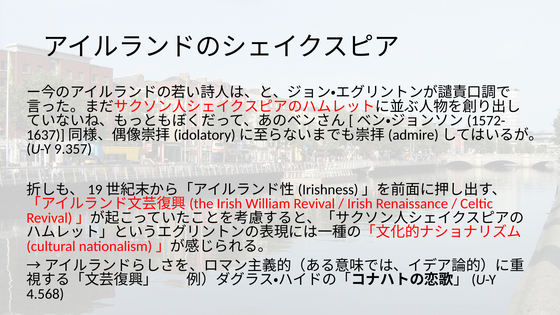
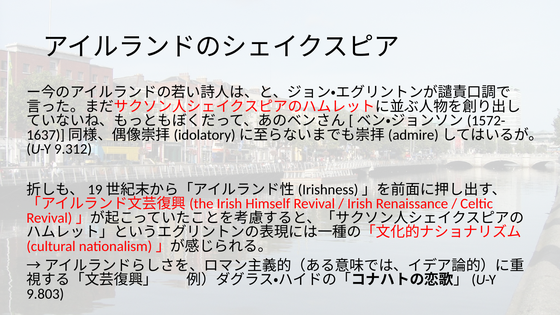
9.357: 9.357 -> 9.312 (73, 149)
William: William -> Himself (268, 204)
4.568: 4.568 -> 9.803 (45, 294)
